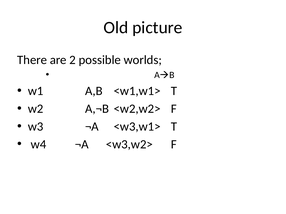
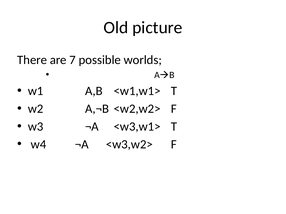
2: 2 -> 7 (73, 60)
